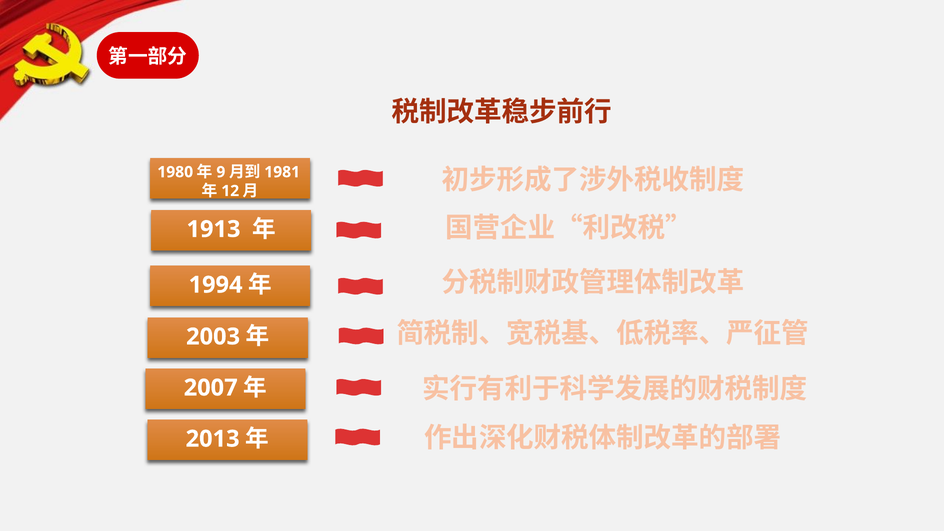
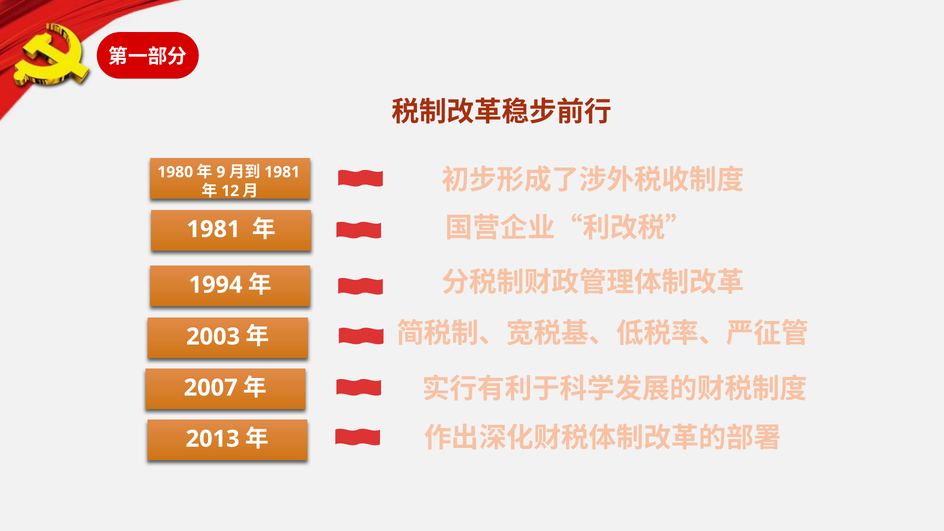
1913: 1913 -> 1981 (214, 229)
